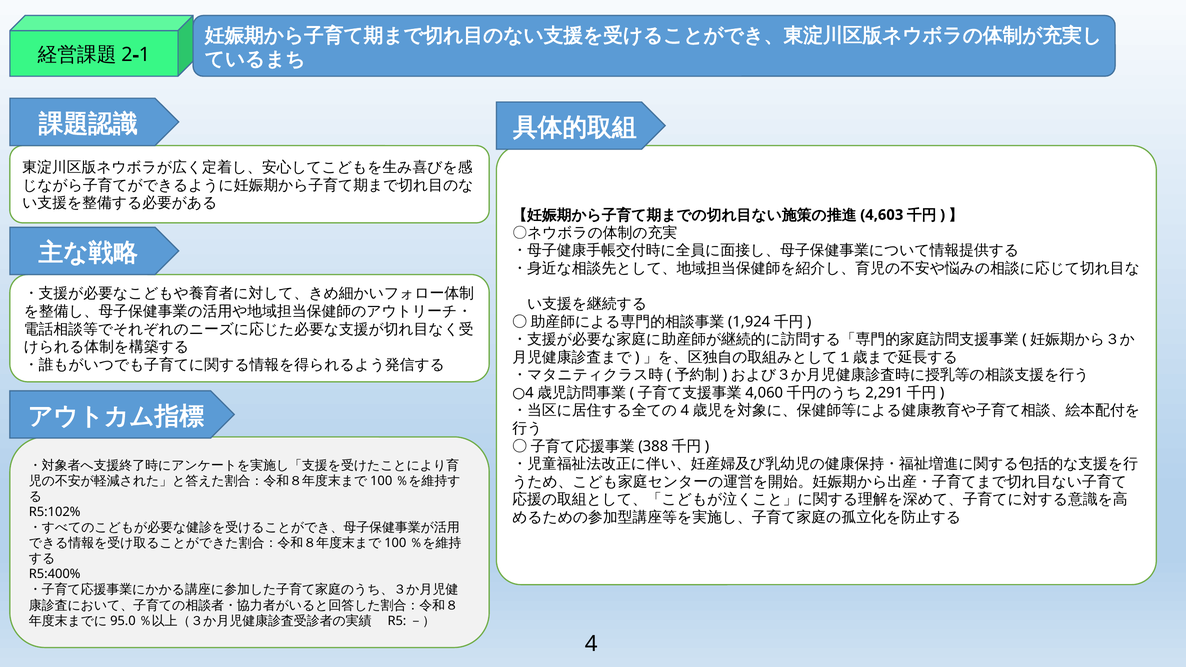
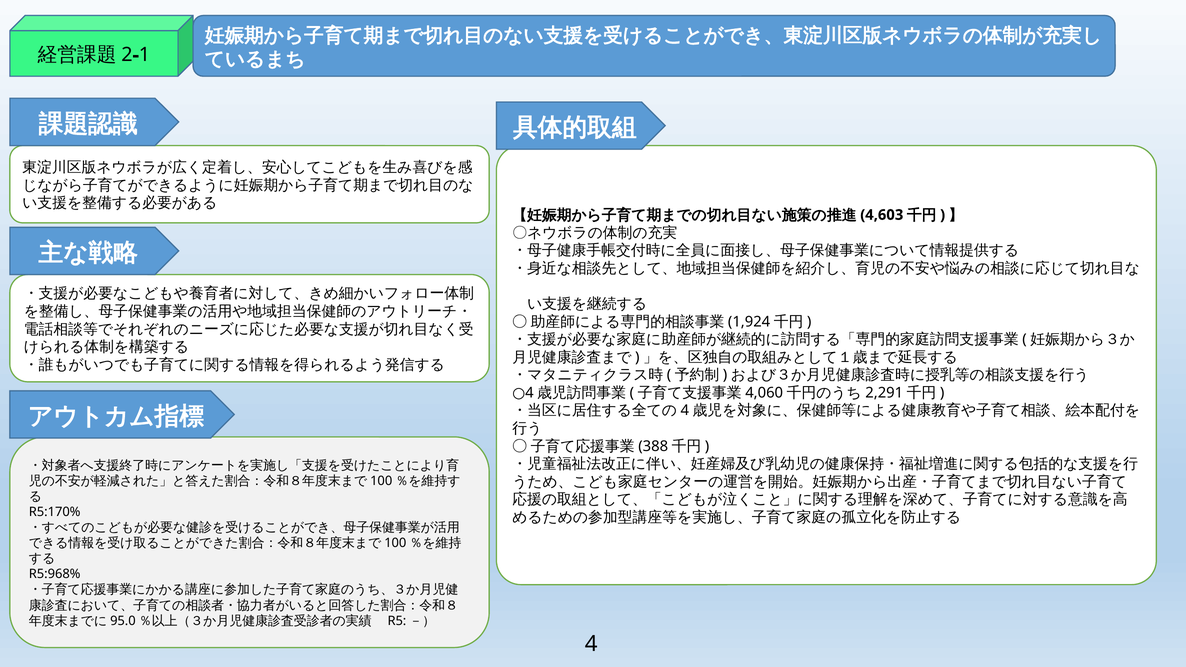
R5:102%: R5:102% -> R5:170% (55, 512)
R5:400%: R5:400% -> R5:968% (55, 574)
